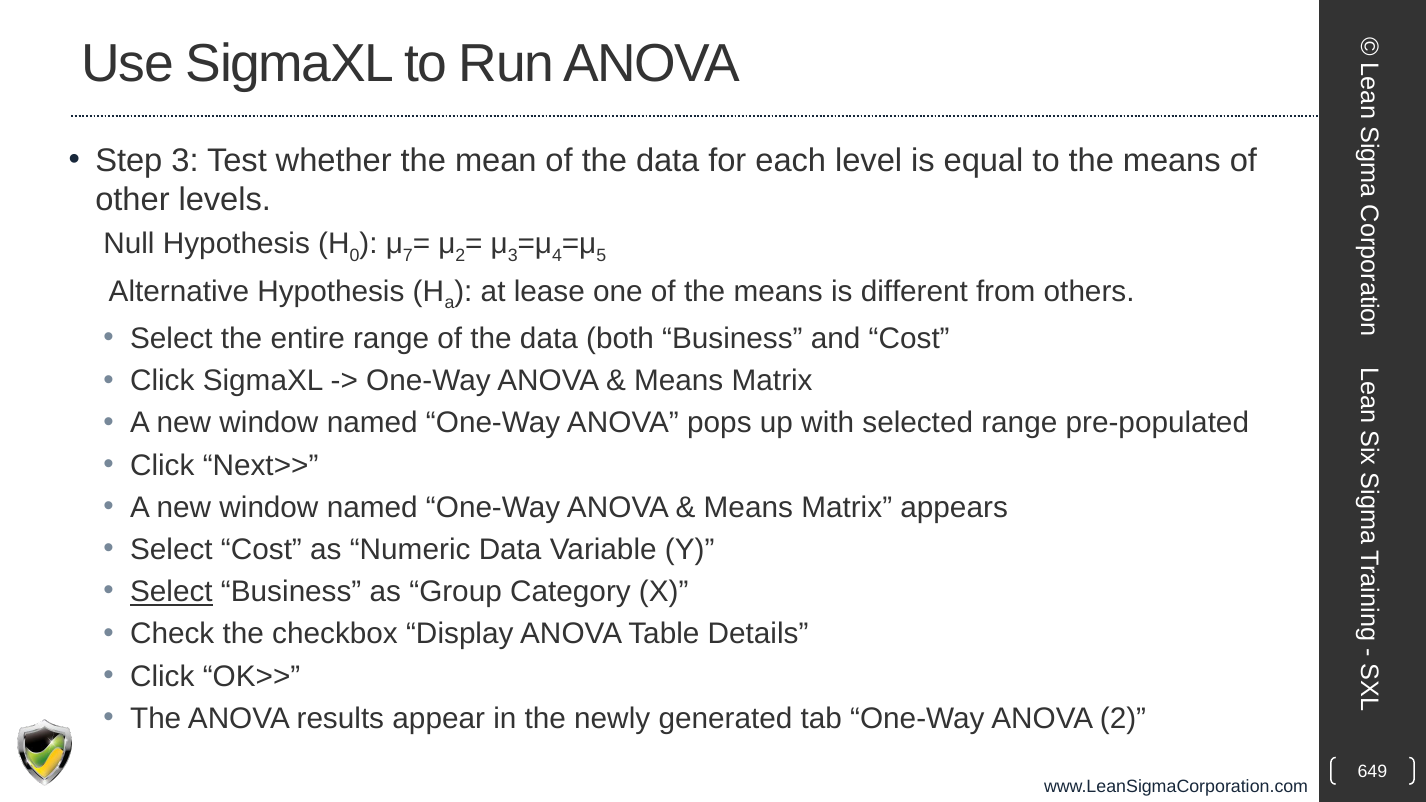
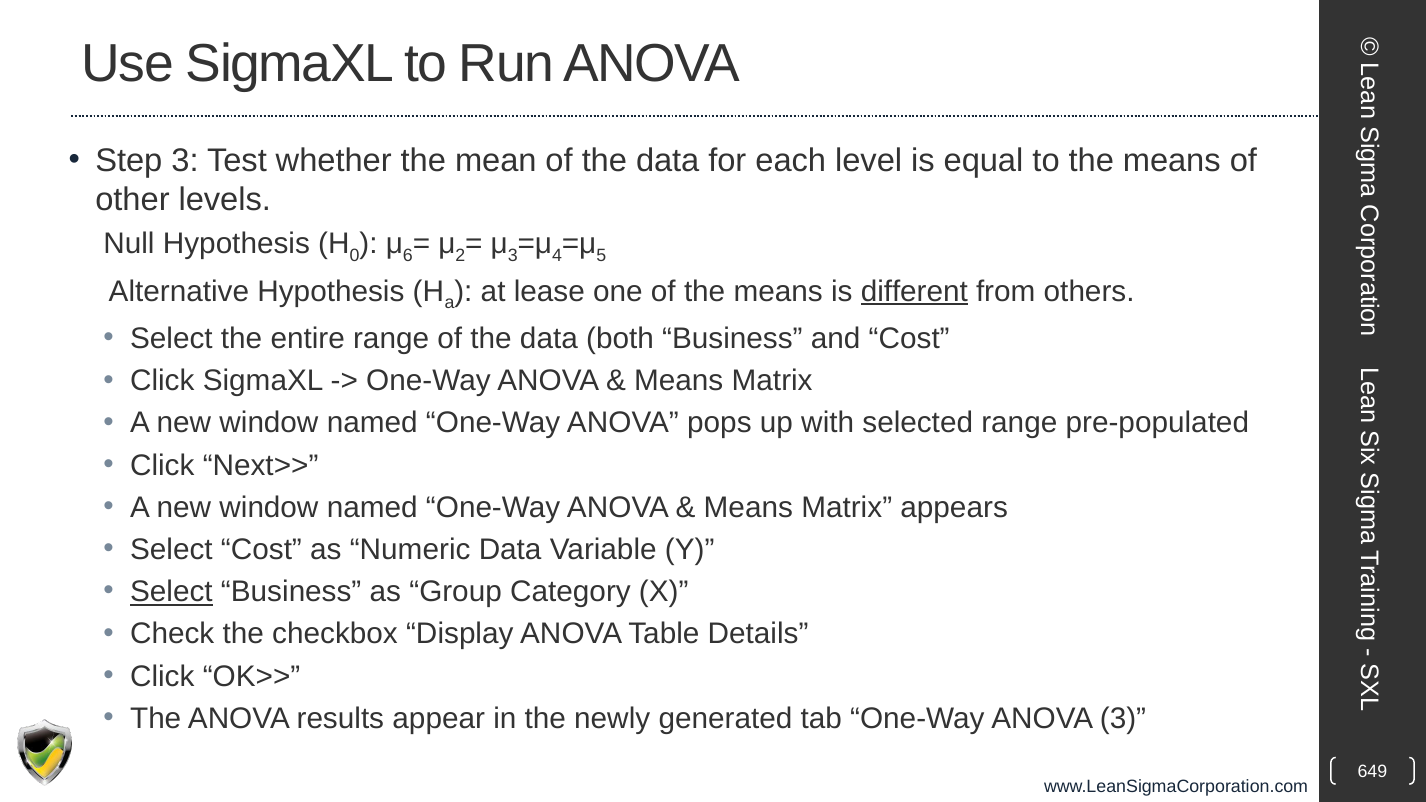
7: 7 -> 6 (408, 255)
different underline: none -> present (914, 291)
ANOVA 2: 2 -> 3 (1123, 718)
